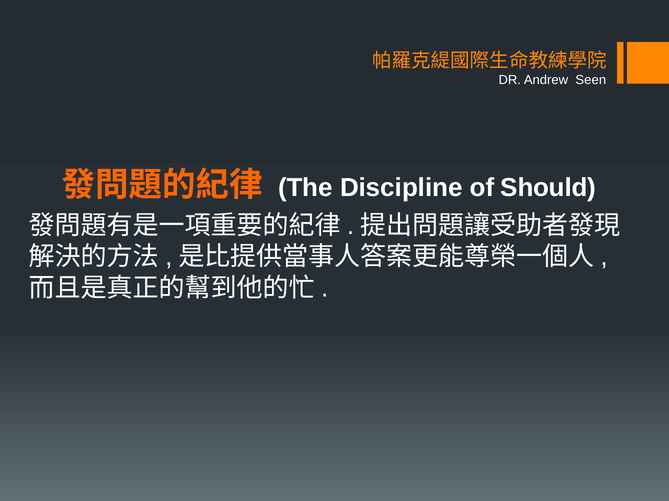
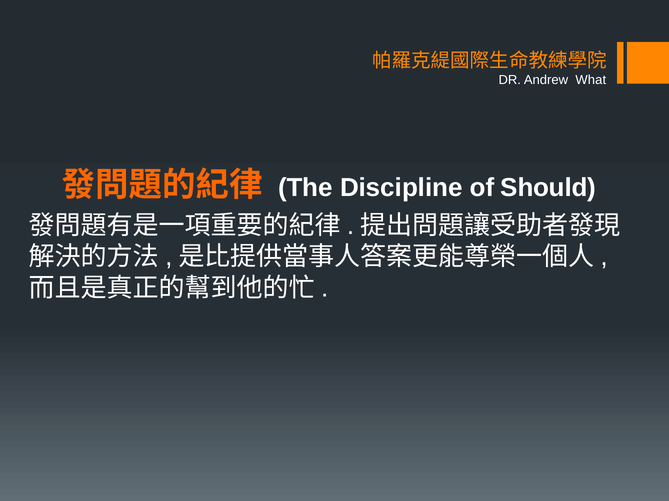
Seen: Seen -> What (591, 80)
